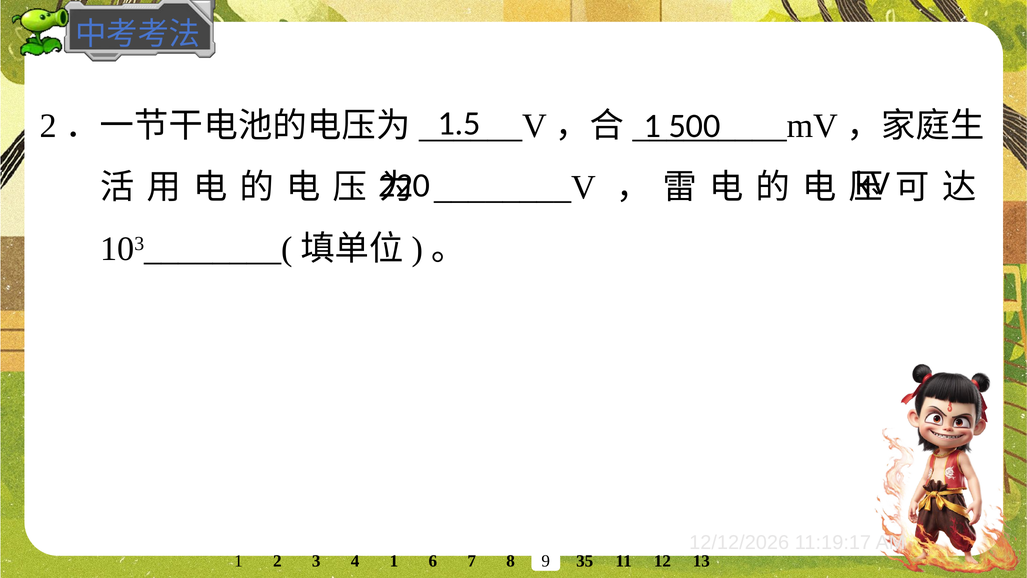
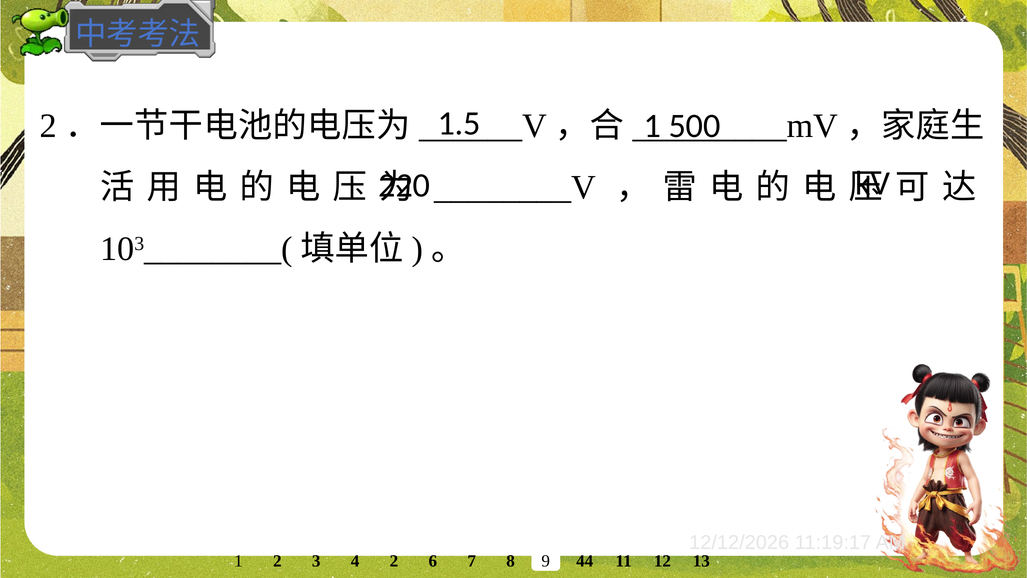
35: 35 -> 44 (585, 561)
4 1: 1 -> 2 (394, 561)
